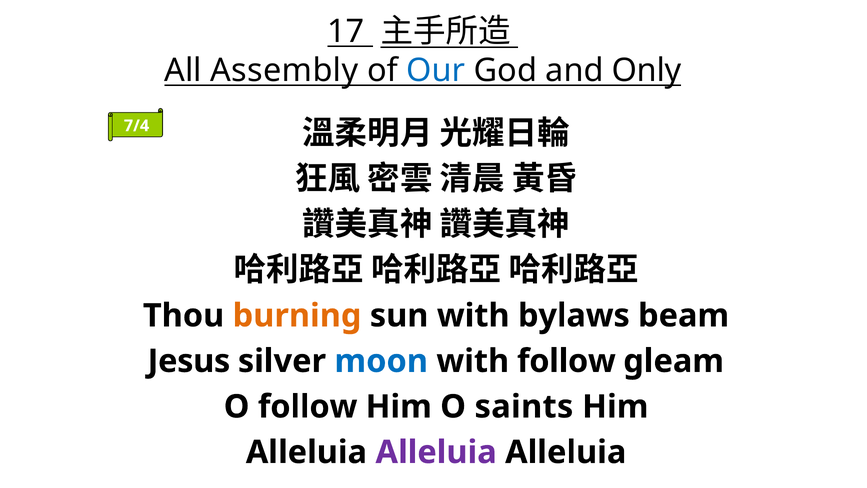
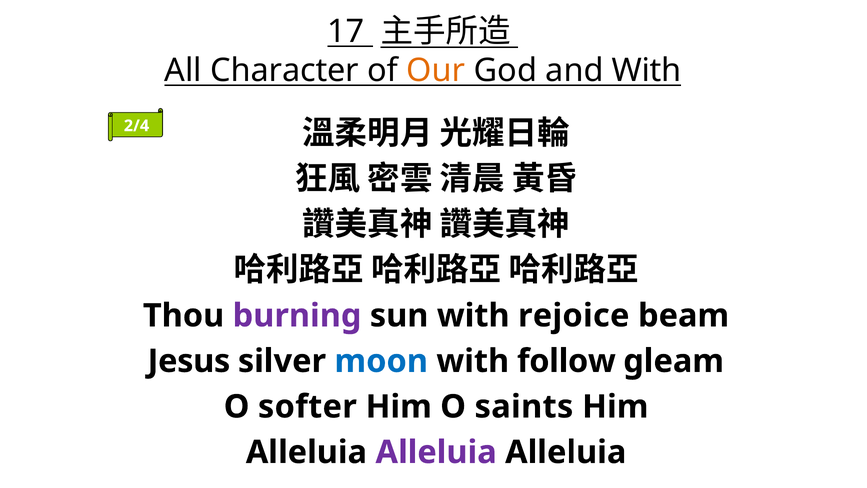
Assembly: Assembly -> Character (285, 71)
Our colour: blue -> orange (436, 71)
and Only: Only -> With (647, 71)
7/4: 7/4 -> 2/4 (136, 126)
burning colour: orange -> purple (297, 315)
bylaws: bylaws -> rejoice (574, 315)
O follow: follow -> softer (307, 407)
